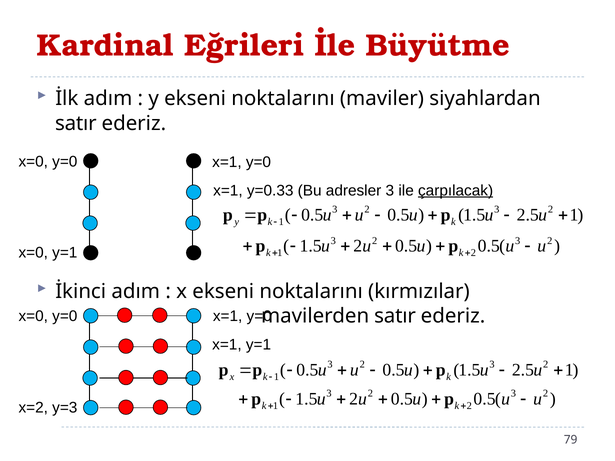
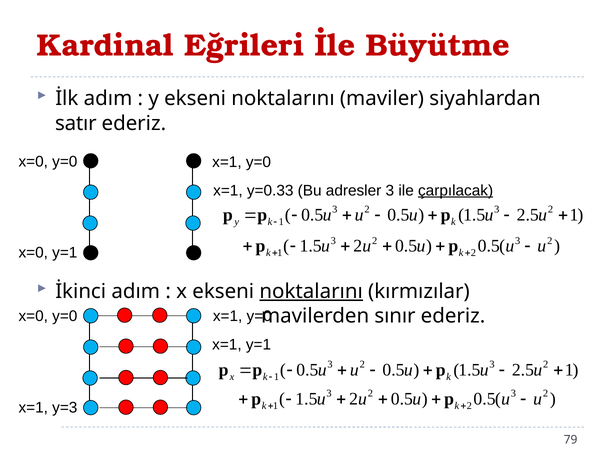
noktalarını underline: none -> present (311, 292)
satır: satır -> sınır (395, 316)
x=2: x=2 -> x=1 (33, 408)
